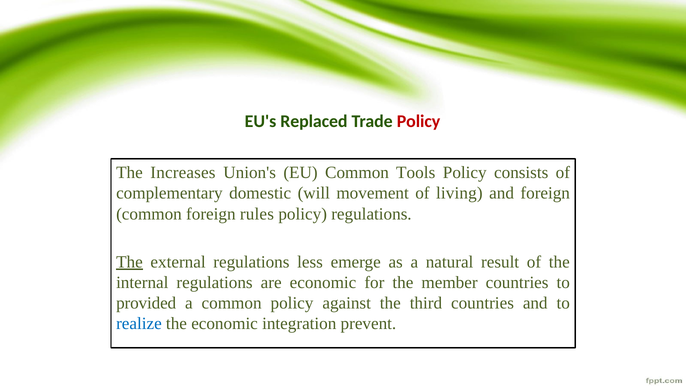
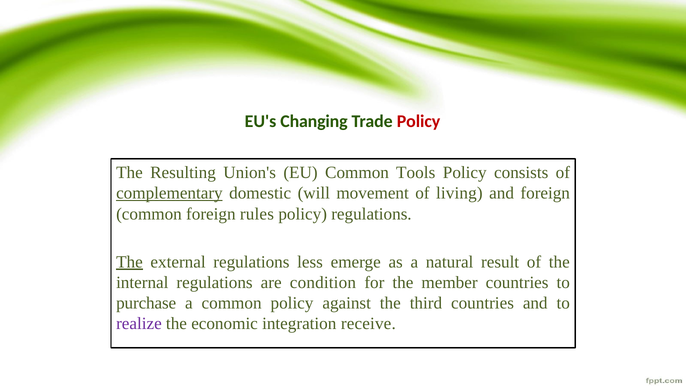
Replaced: Replaced -> Changing (314, 122)
Increases: Increases -> Resulting (183, 173)
complementary underline: none -> present (169, 193)
are economic: economic -> condition (323, 282)
provided: provided -> purchase (146, 303)
realize colour: blue -> purple (139, 324)
prevent: prevent -> receive (368, 324)
